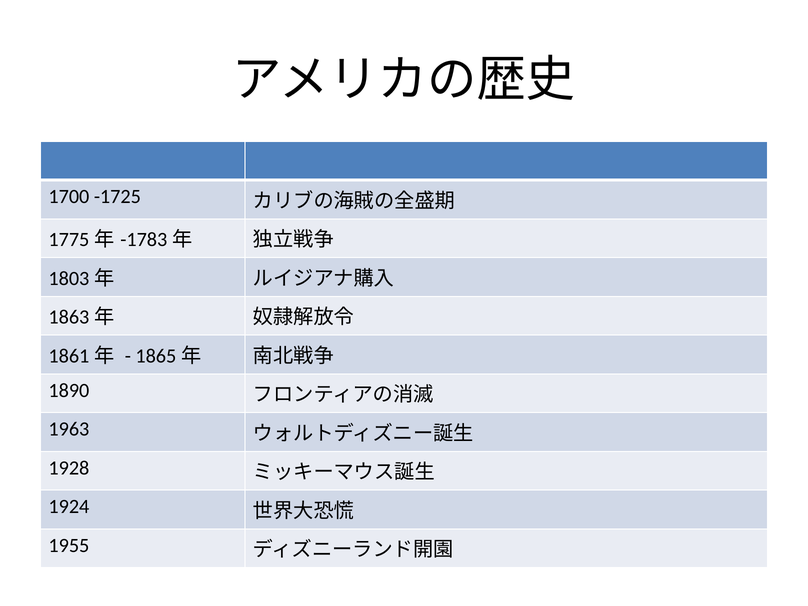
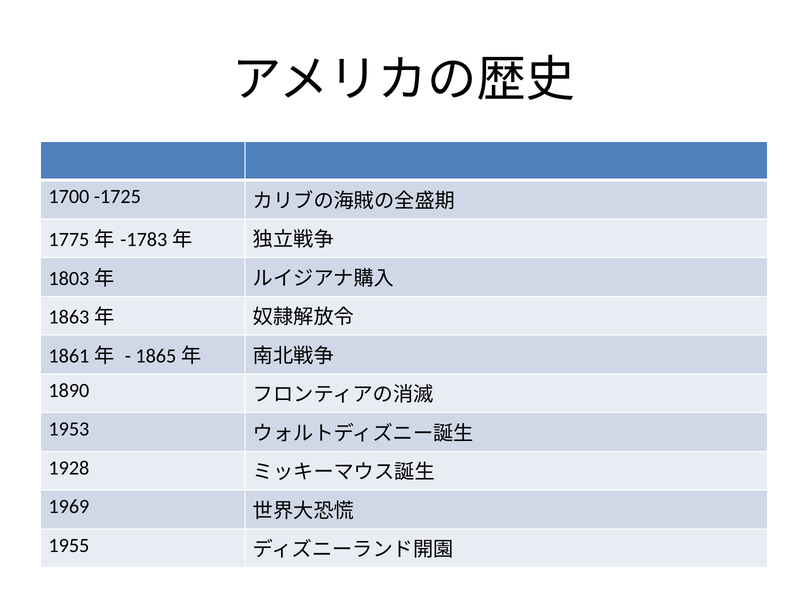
1963: 1963 -> 1953 (69, 429)
1924: 1924 -> 1969 (69, 507)
